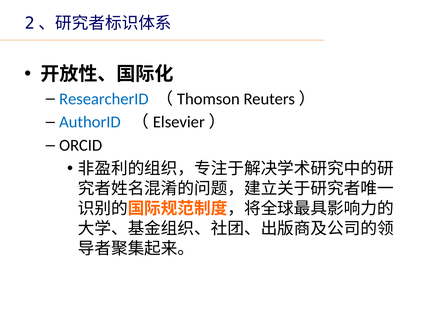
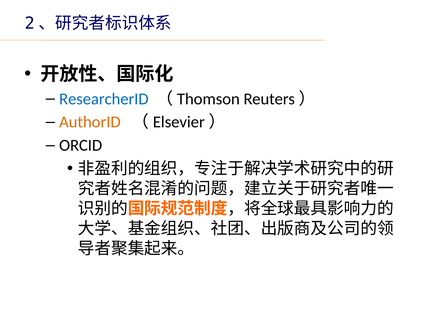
AuthorID colour: blue -> orange (90, 122)
